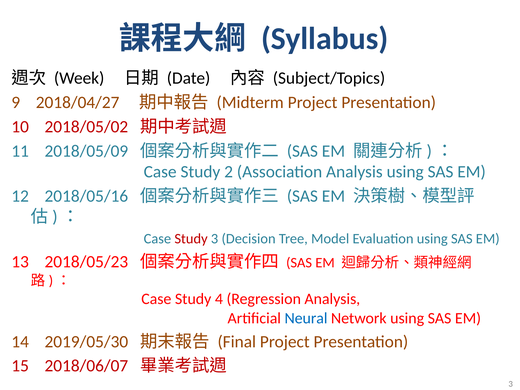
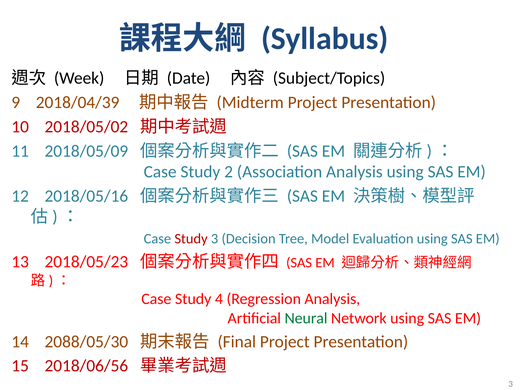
2018/04/27: 2018/04/27 -> 2018/04/39 (78, 102)
Neural colour: blue -> green (306, 318)
2019/05/30: 2019/05/30 -> 2088/05/30 (86, 342)
2018/06/07: 2018/06/07 -> 2018/06/56 (86, 366)
